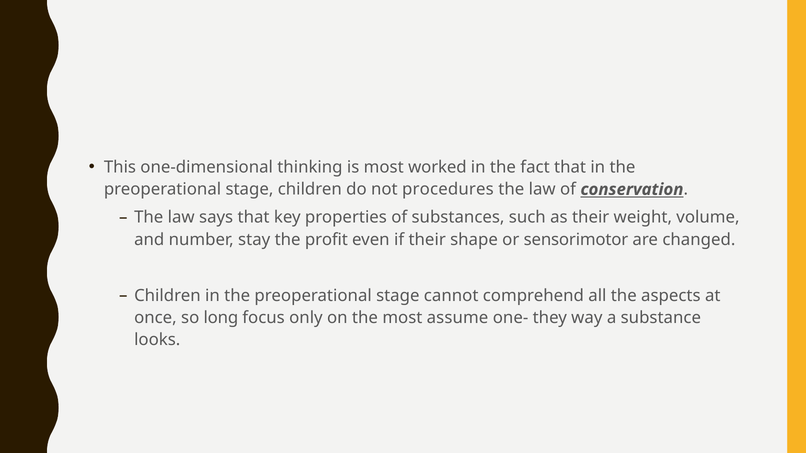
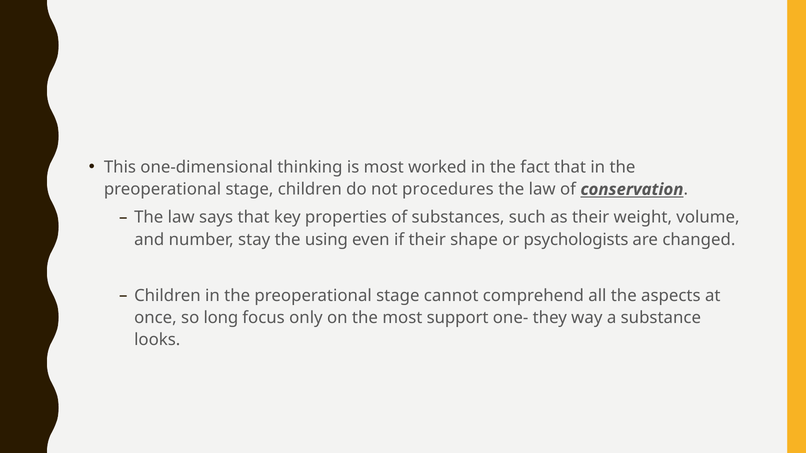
profit: profit -> using (326, 240)
sensorimotor: sensorimotor -> psychologists (576, 240)
assume: assume -> support (458, 318)
